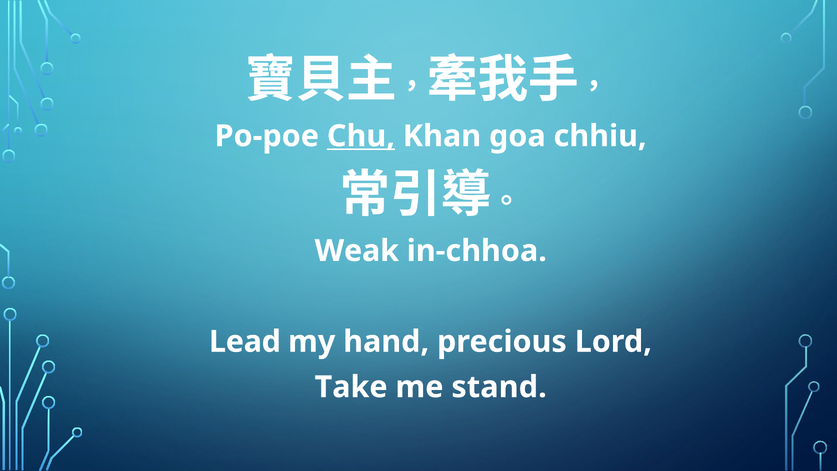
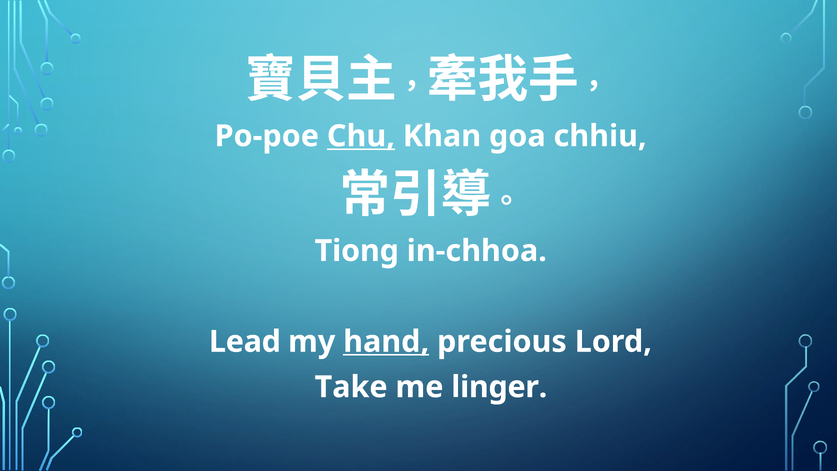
Weak: Weak -> Tiong (357, 251)
hand underline: none -> present (386, 342)
stand: stand -> linger (499, 387)
